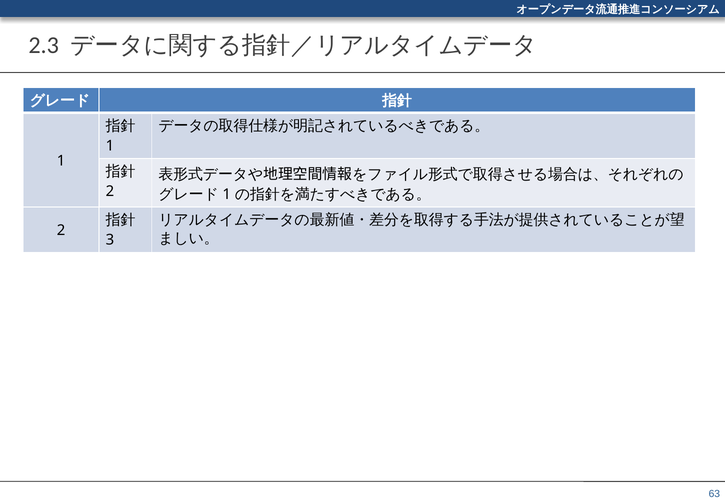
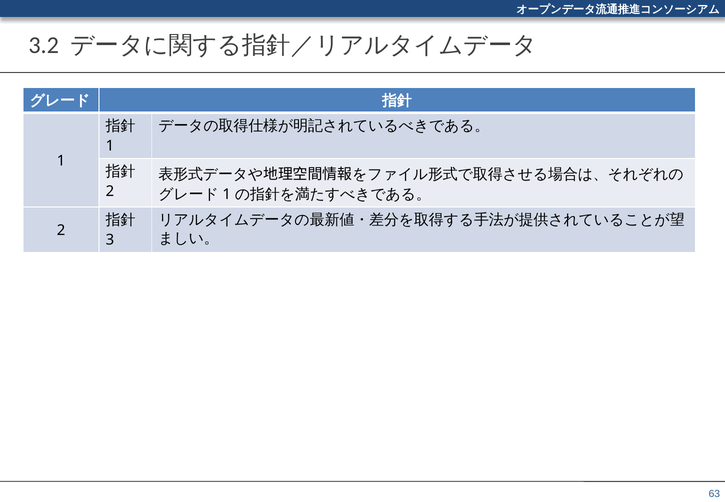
2.3: 2.3 -> 3.2 (44, 45)
